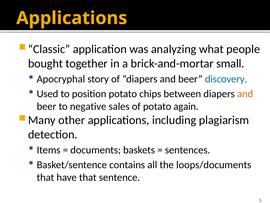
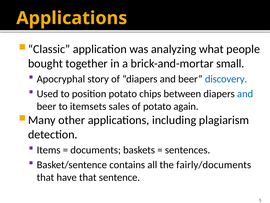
and colour: orange -> blue (245, 94)
negative: negative -> itemsets (88, 106)
loops/documents: loops/documents -> fairly/documents (214, 164)
